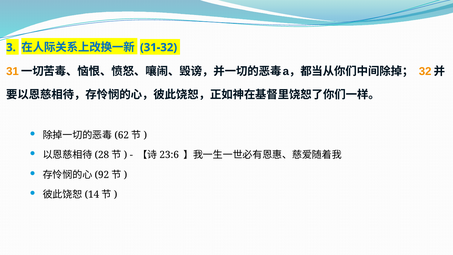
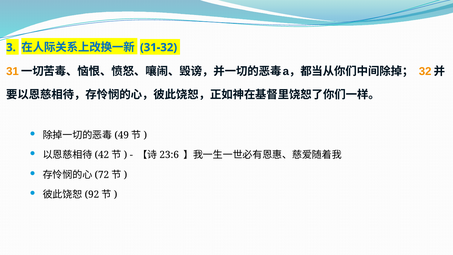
62: 62 -> 49 (122, 135)
28: 28 -> 42 (102, 155)
92: 92 -> 72 (102, 175)
14: 14 -> 92 (92, 194)
